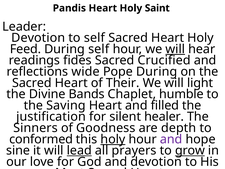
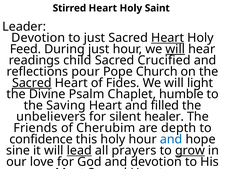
Pandis: Pandis -> Stirred (69, 8)
to self: self -> just (94, 38)
Heart underline: none -> present (168, 38)
During self: self -> just (99, 49)
fides: fides -> child (77, 60)
wide: wide -> pour (86, 71)
Pope During: During -> Church (157, 71)
Sacred underline: none -> present (32, 83)
Their: Their -> Fides (123, 83)
Bands: Bands -> Psalm (87, 94)
justification: justification -> unbelievers (51, 116)
Sinners: Sinners -> Friends (35, 128)
Goodness: Goodness -> Cherubim (106, 128)
conformed: conformed -> confidence (41, 139)
holy underline: present -> none (113, 139)
and colour: purple -> blue (171, 139)
